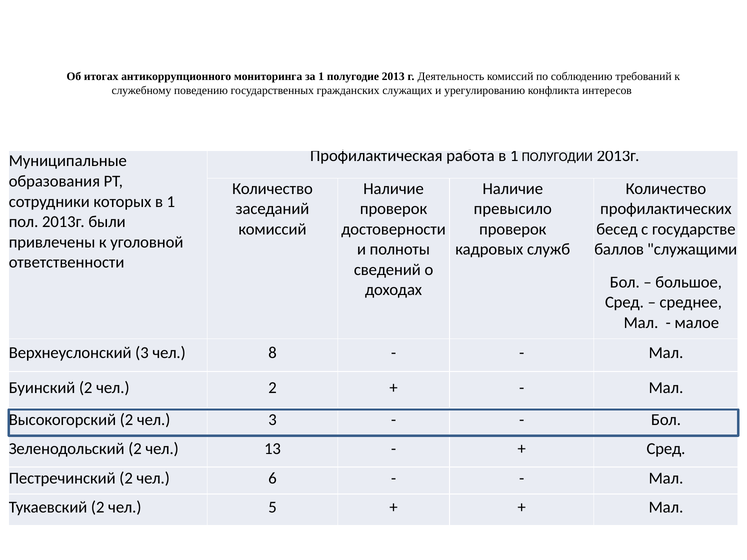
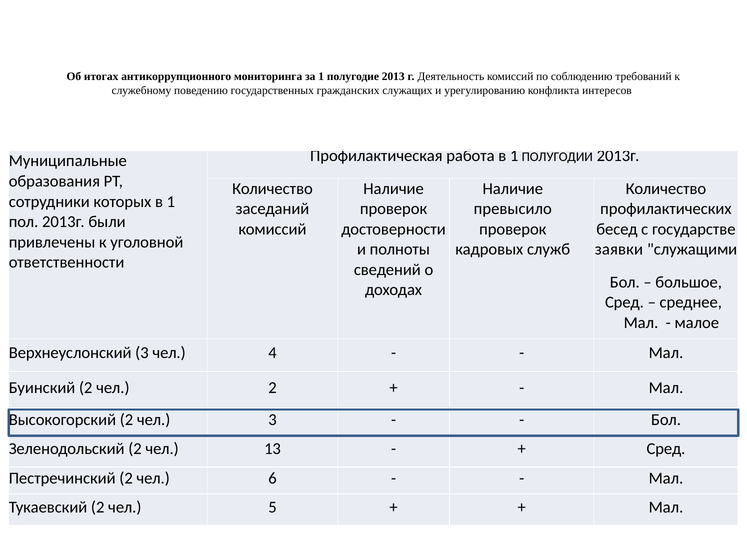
баллов: баллов -> заявки (619, 250)
8: 8 -> 4 (272, 353)
